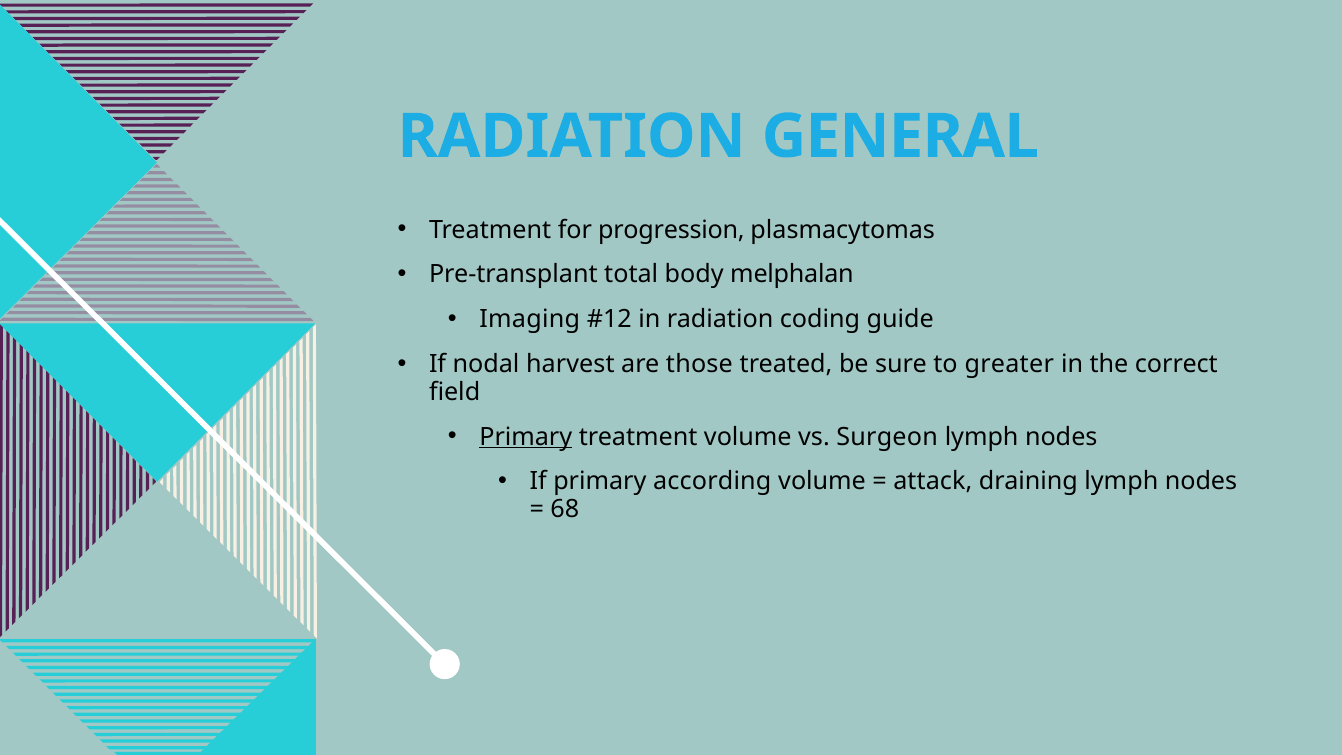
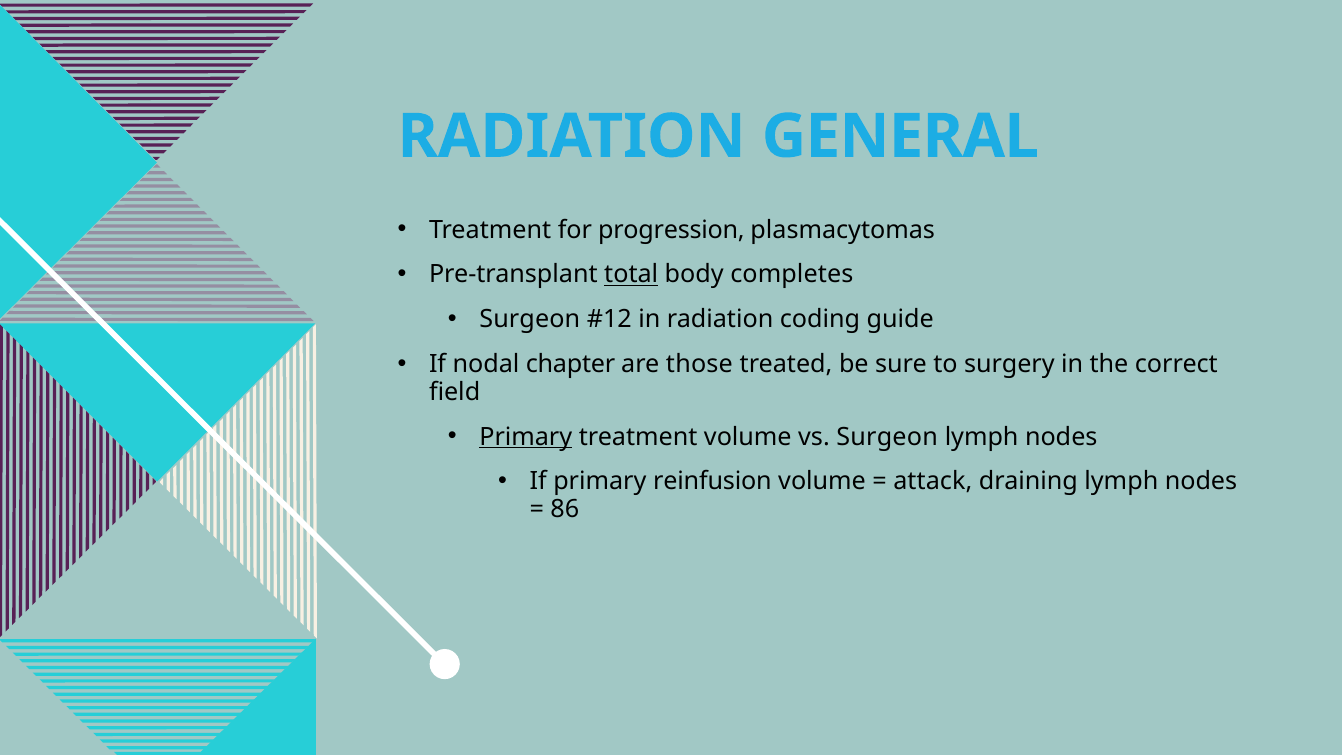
total underline: none -> present (631, 275)
melphalan: melphalan -> completes (792, 275)
Imaging: Imaging -> Surgeon (530, 319)
harvest: harvest -> chapter (570, 364)
greater: greater -> surgery (1009, 364)
according: according -> reinfusion (712, 482)
68: 68 -> 86 (565, 509)
